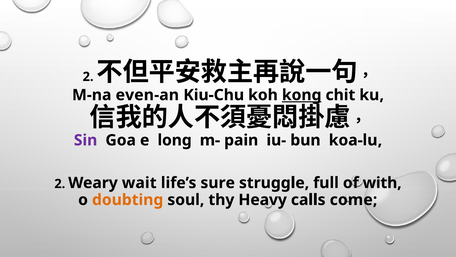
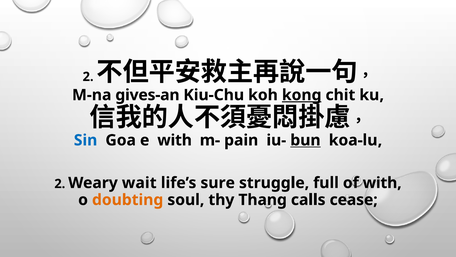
even-an: even-an -> gives-an (147, 95)
Sin colour: purple -> blue (86, 140)
e long: long -> with (175, 140)
bun underline: none -> present (305, 140)
Heavy: Heavy -> Thang (263, 199)
come: come -> cease (354, 199)
